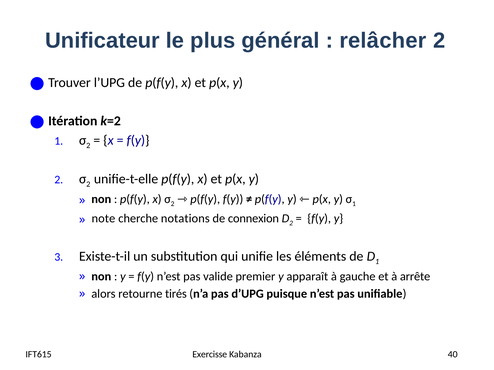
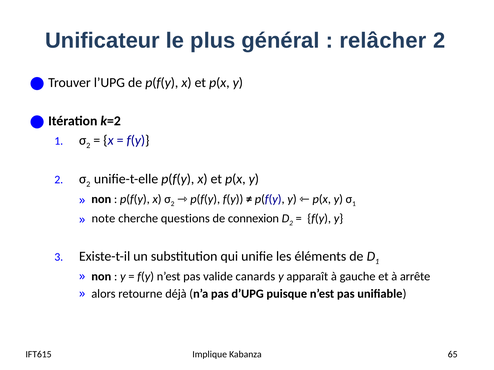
notations: notations -> questions (185, 219)
premier: premier -> canards (255, 277)
tirés: tirés -> déjà (176, 294)
Exercisse: Exercisse -> Implique (210, 355)
40: 40 -> 65 (453, 355)
